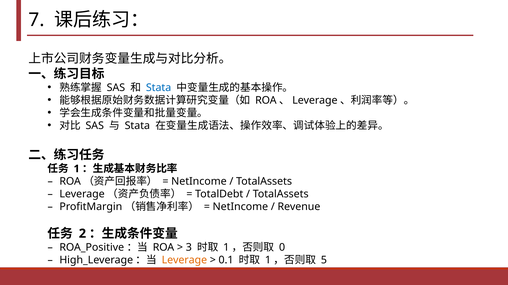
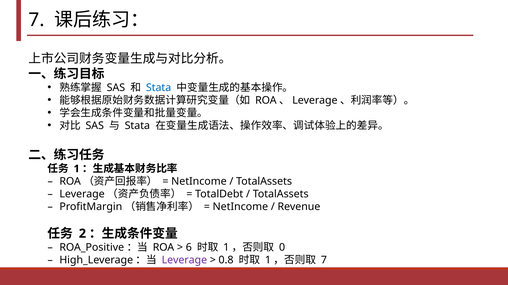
3: 3 -> 6 (189, 248)
Leverage colour: orange -> purple (184, 261)
0.1: 0.1 -> 0.8 (226, 261)
5: 5 -> 7 (324, 261)
